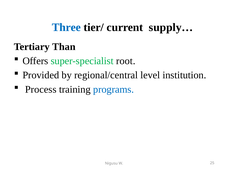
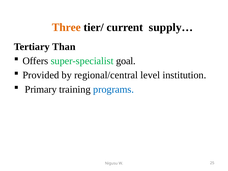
Three colour: blue -> orange (66, 27)
root: root -> goal (126, 61)
Process: Process -> Primary (41, 89)
